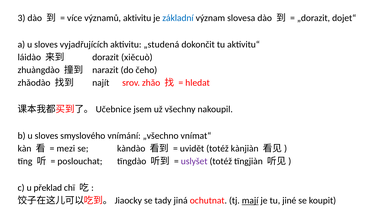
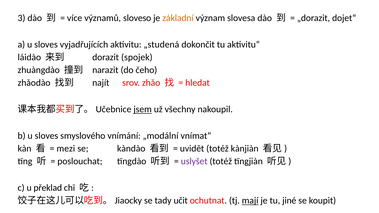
významů aktivitu: aktivitu -> sloveso (137, 18)
základní colour: blue -> orange (178, 18)
xiěcuò: xiěcuò -> spojek (137, 57)
jsem underline: none -> present (143, 109)
„všechno: „všechno -> „modální (161, 136)
jiná: jiná -> učit (181, 201)
